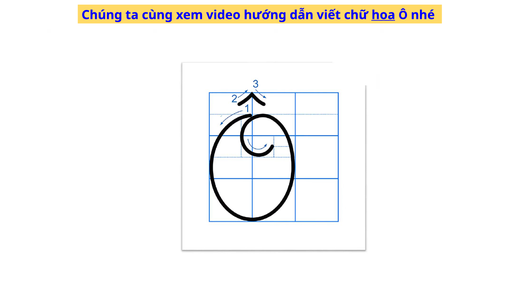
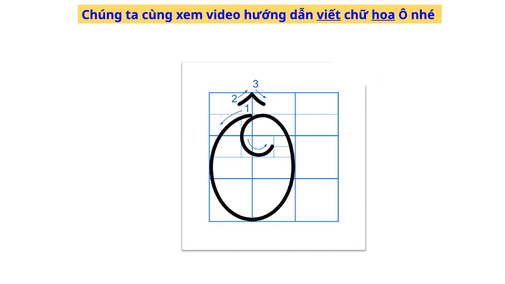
viết underline: none -> present (329, 15)
